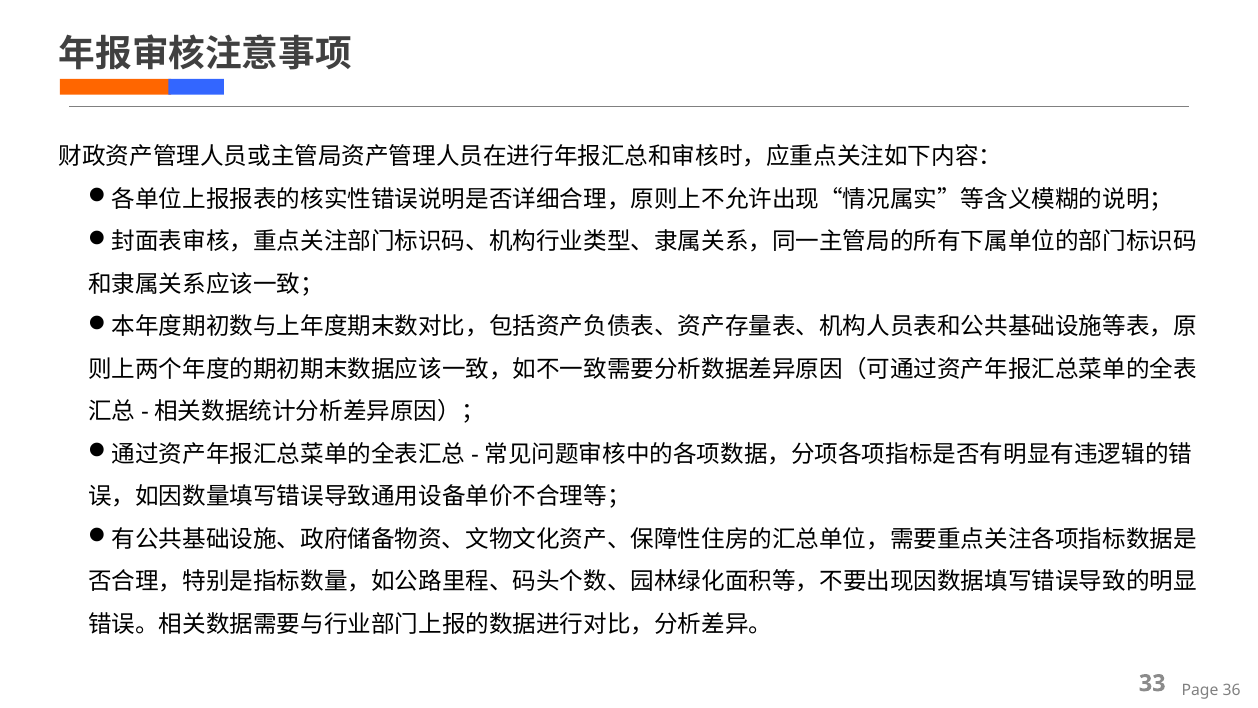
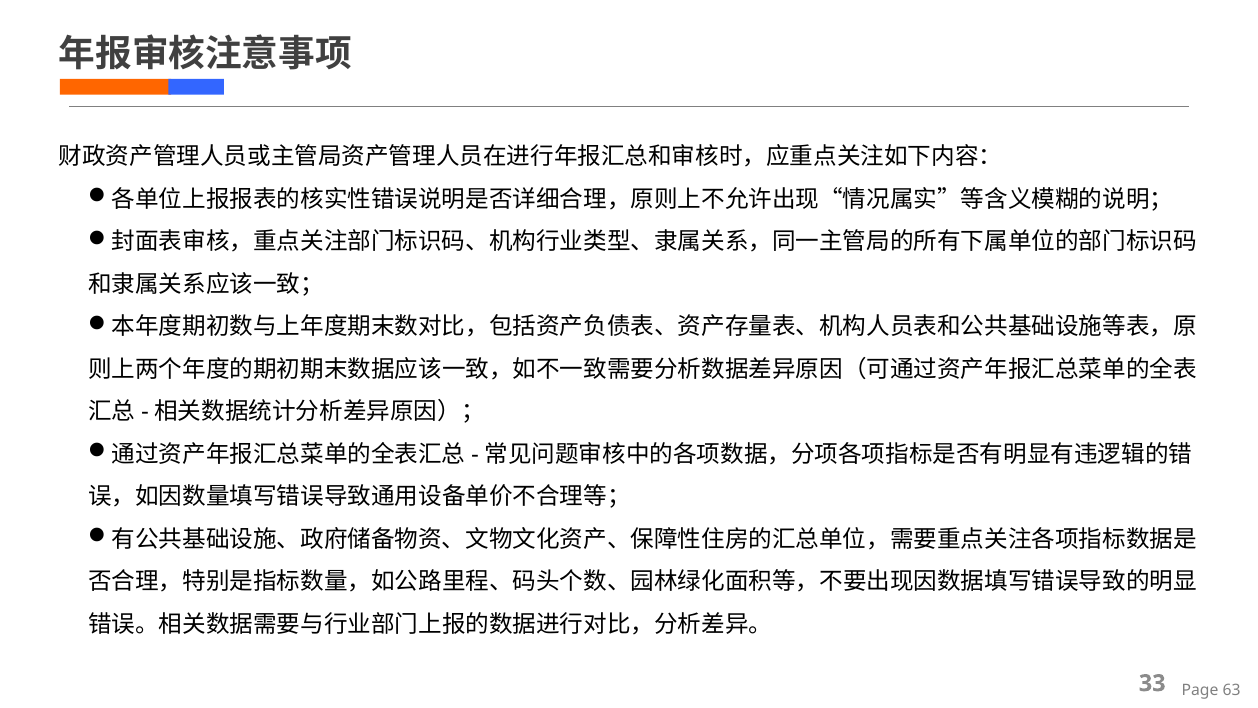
36: 36 -> 63 (1232, 690)
